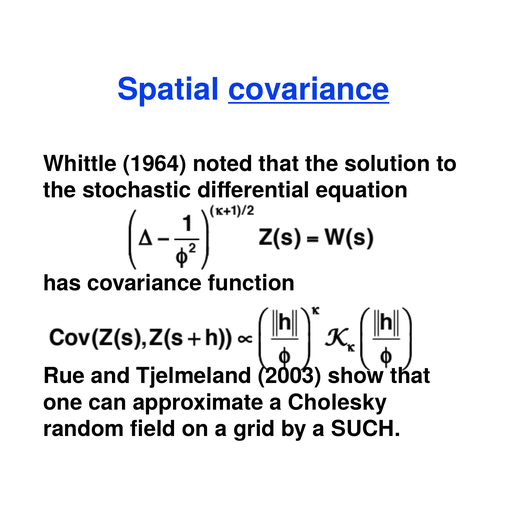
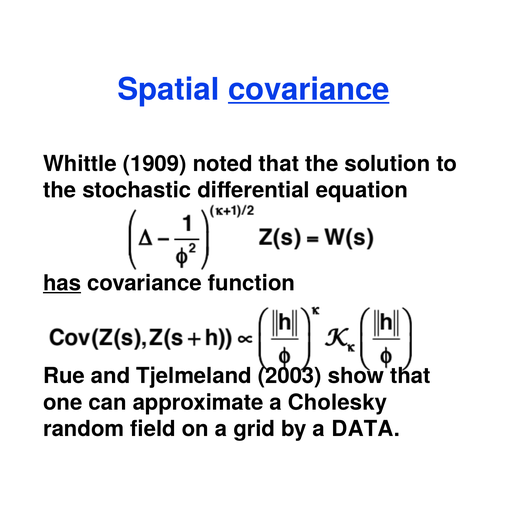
1964: 1964 -> 1909 (155, 164)
has underline: none -> present (62, 284)
SUCH: SUCH -> DATA (366, 430)
